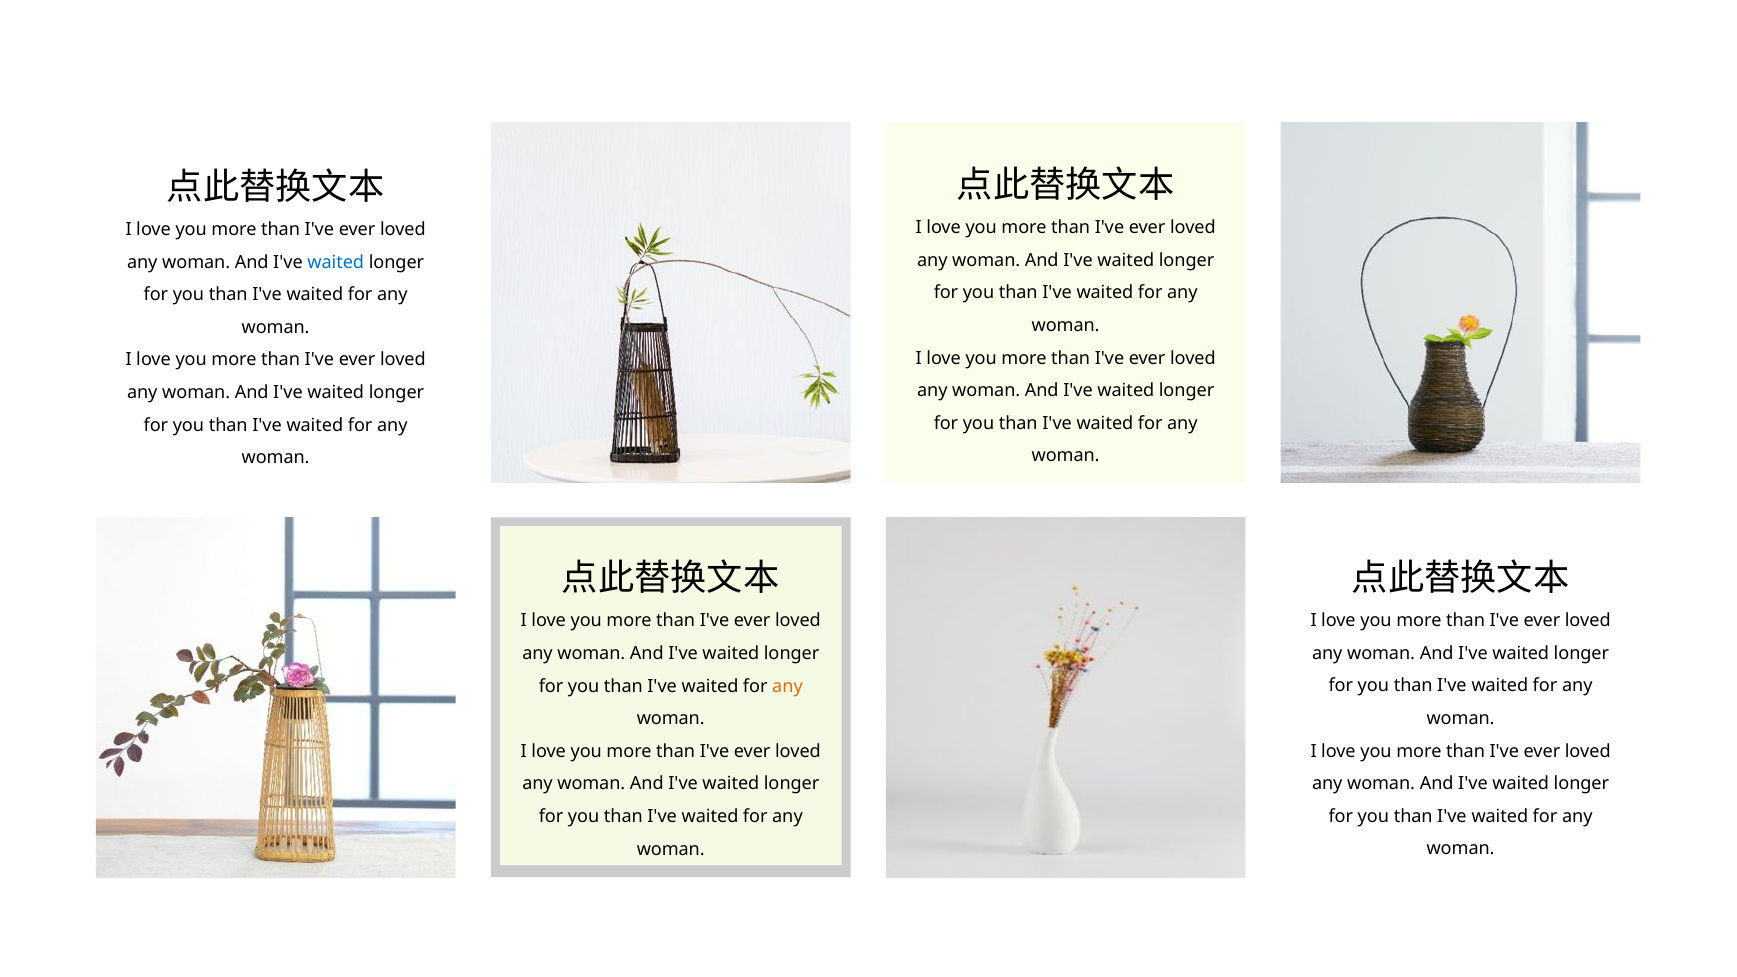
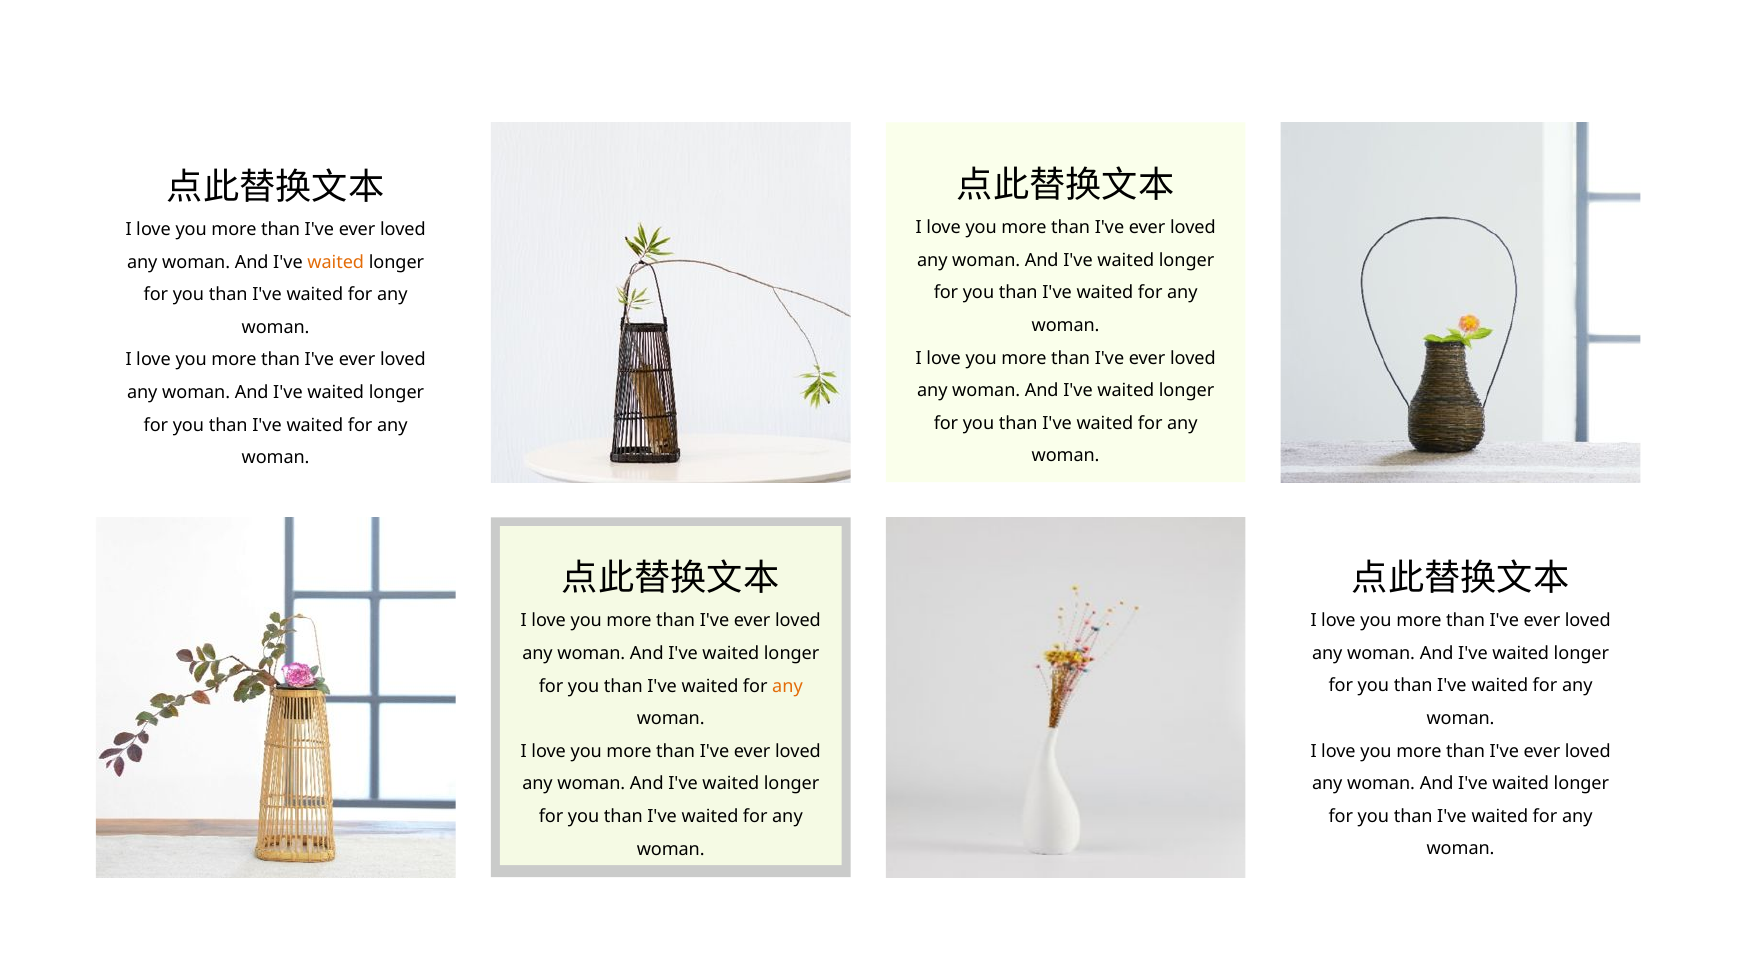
waited colour: blue -> orange (336, 262)
